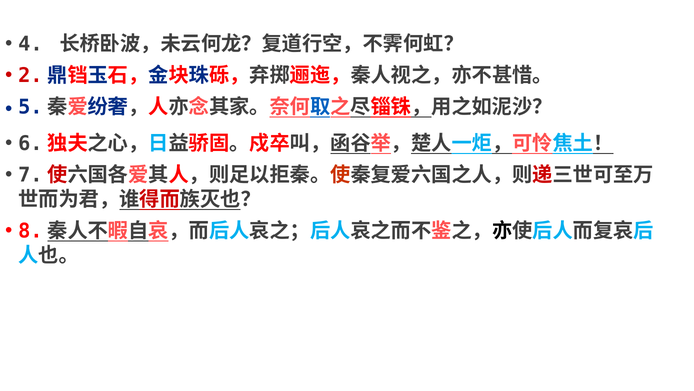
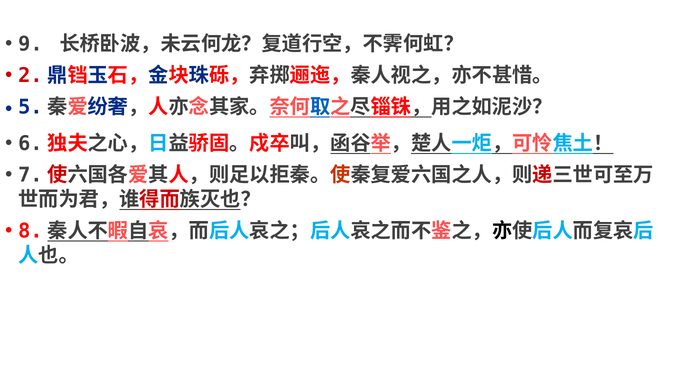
4: 4 -> 9 (30, 44)
